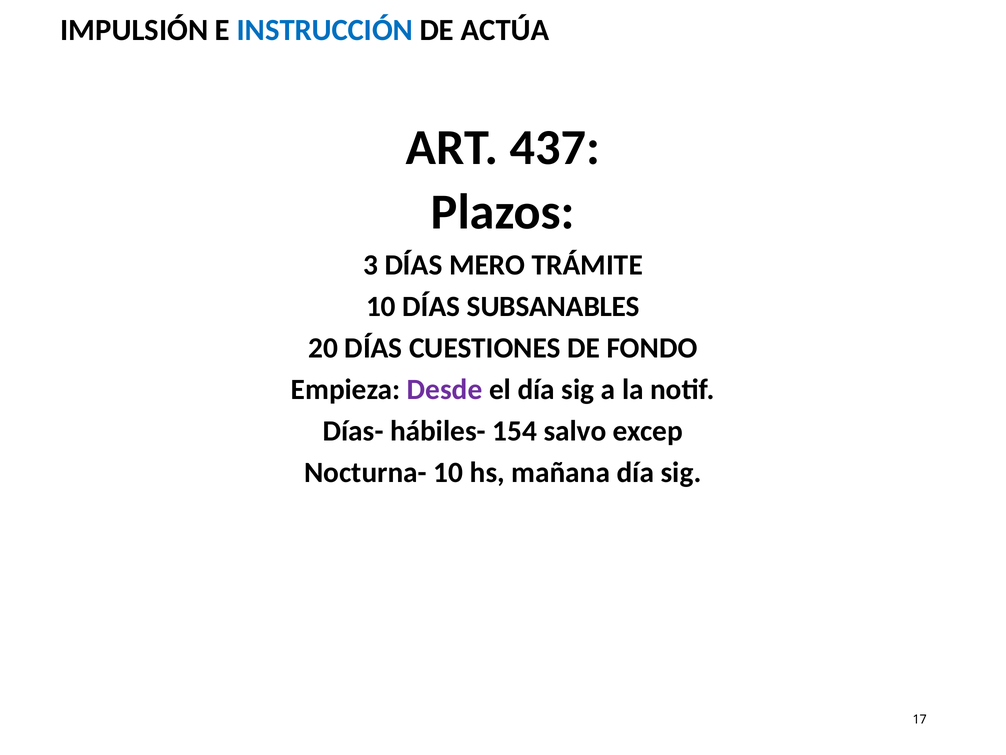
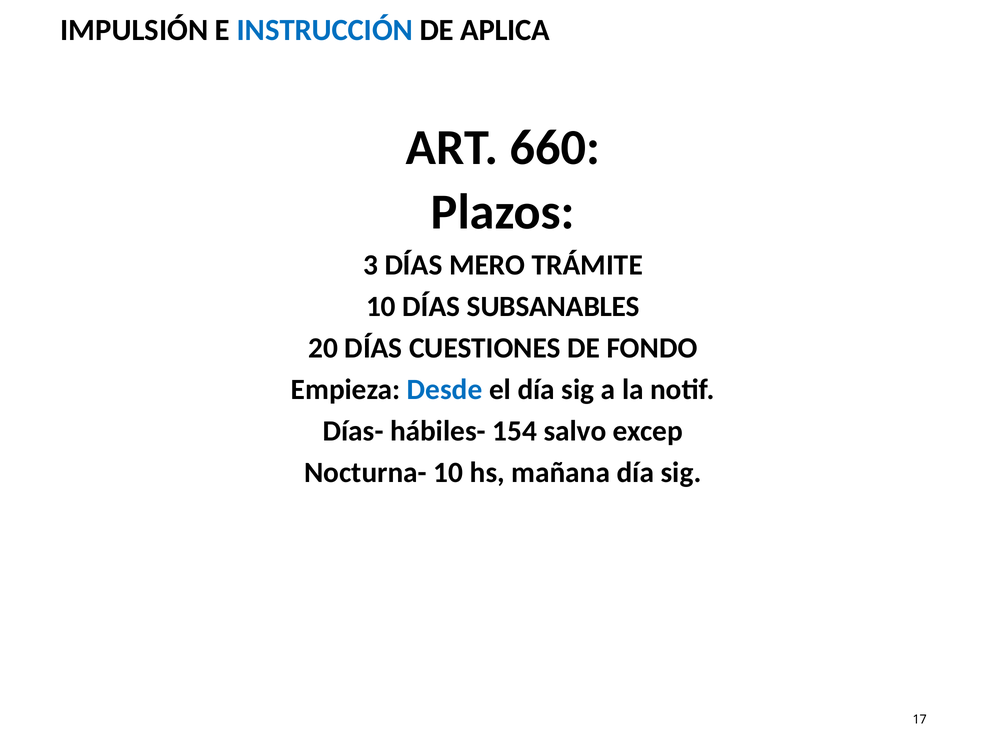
ACTÚA: ACTÚA -> APLICA (505, 30)
437: 437 -> 660 (555, 148)
Desde colour: purple -> blue (445, 389)
